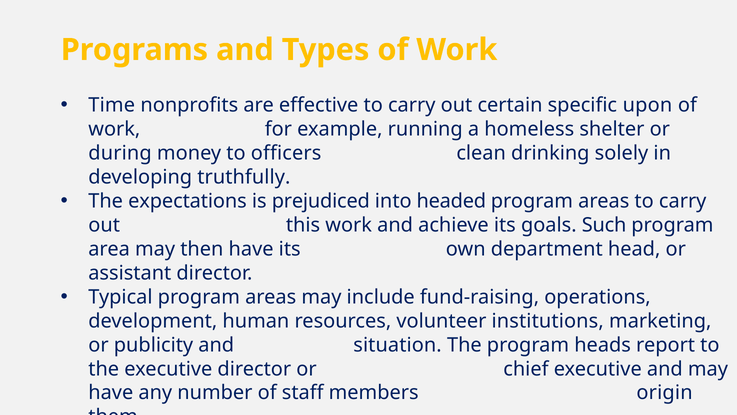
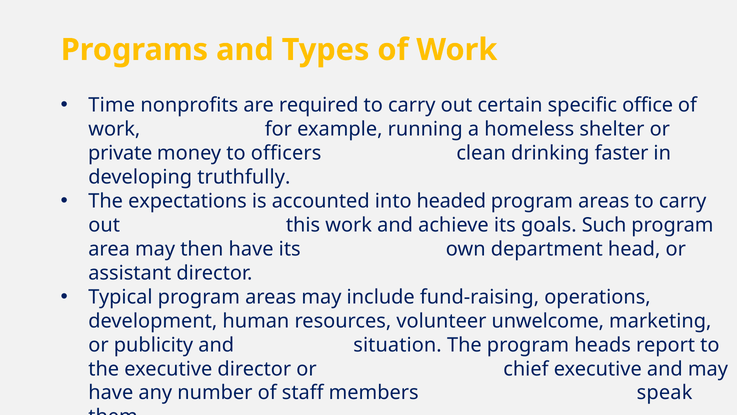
effective: effective -> required (319, 105)
upon: upon -> office (648, 105)
during: during -> private (120, 153)
solely: solely -> faster (622, 153)
prejudiced: prejudiced -> accounted (321, 201)
institutions: institutions -> unwelcome (548, 321)
origin: origin -> speak (665, 392)
